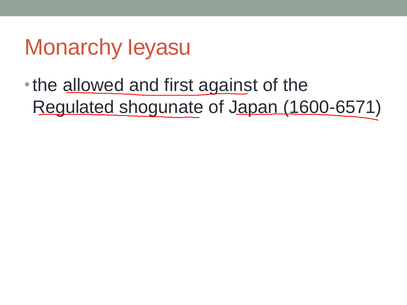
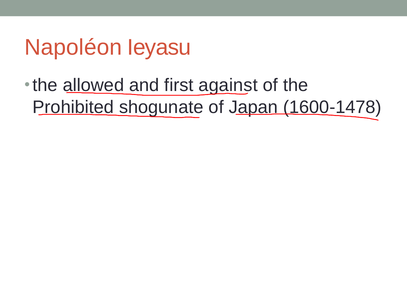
Monarchy: Monarchy -> Napoléon (73, 47)
Regulated: Regulated -> Prohibited (73, 107)
1600-6571: 1600-6571 -> 1600-1478 (332, 107)
